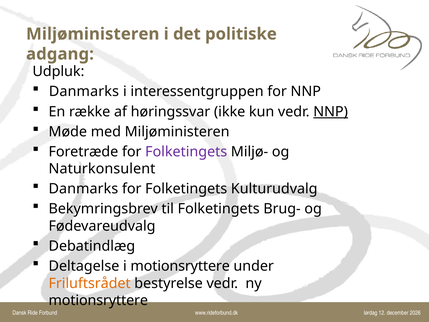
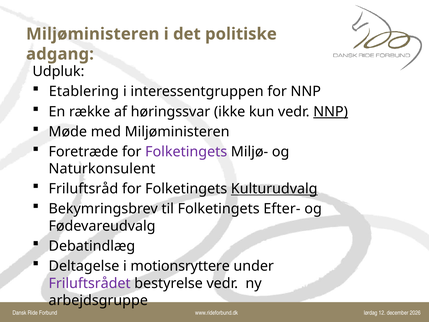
Danmarks: Danmarks -> Etablering (84, 92)
Danmarks: Danmarks -> Friluftsråd (83, 189)
Kulturudvalg underline: none -> present (274, 189)
Brug-: Brug- -> Efter- (282, 209)
Friluftsrådet colour: orange -> purple (90, 283)
motionsryttere: motionsryttere -> arbejdsgruppe (98, 300)
